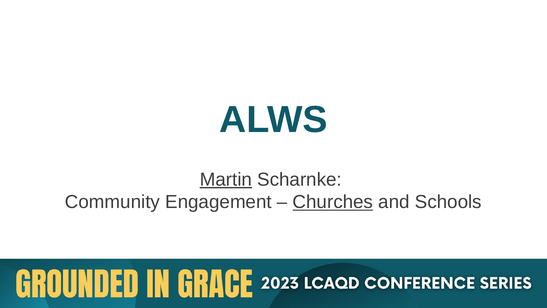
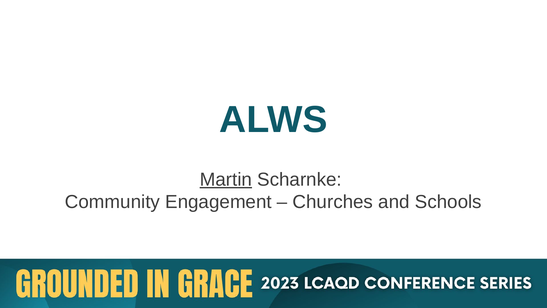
Churches underline: present -> none (333, 202)
